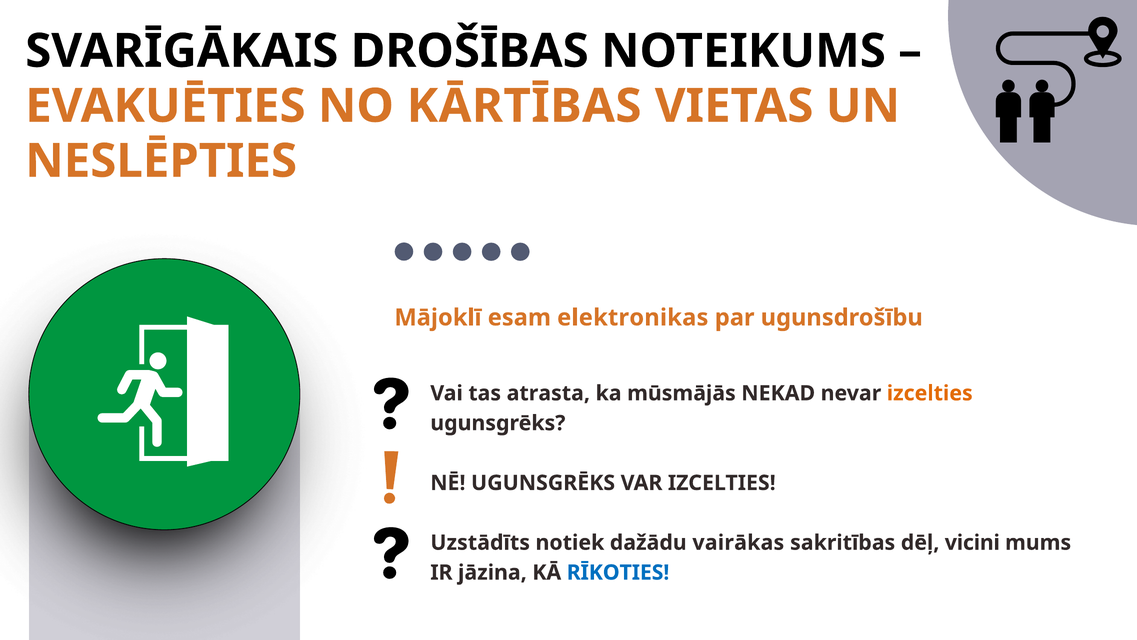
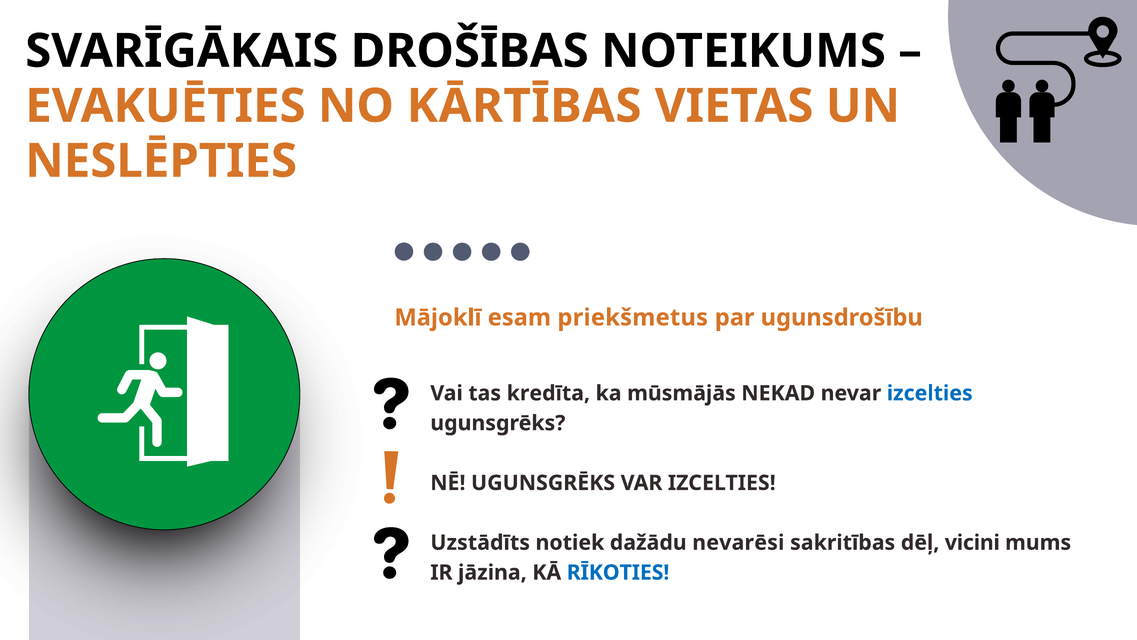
elektronikas: elektronikas -> priekšmetus (633, 317)
atrasta: atrasta -> kredīta (548, 393)
izcelties colour: orange -> blue (930, 393)
vairākas: vairākas -> nevarēsi (738, 542)
